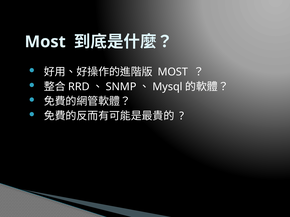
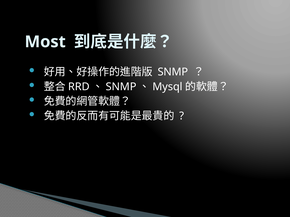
MOST: MOST -> SNMP (173, 72)
